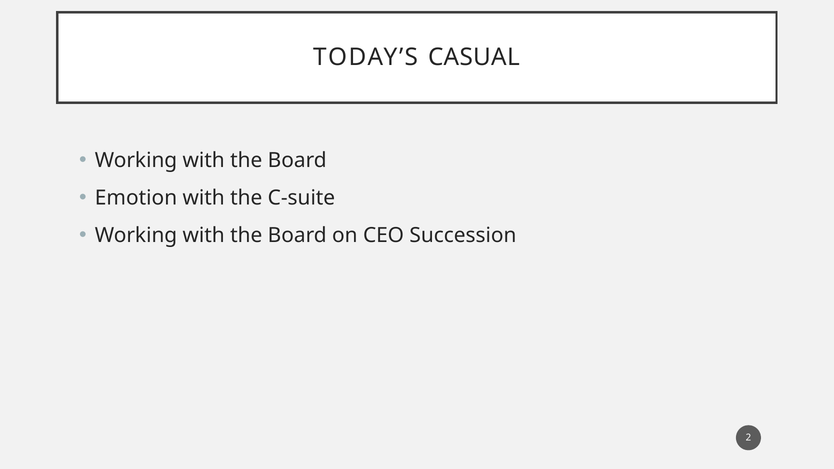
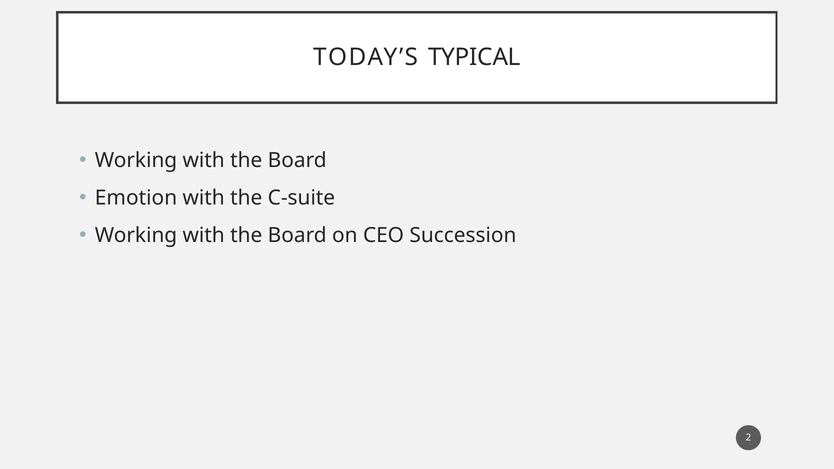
CASUAL: CASUAL -> TYPICAL (474, 57)
